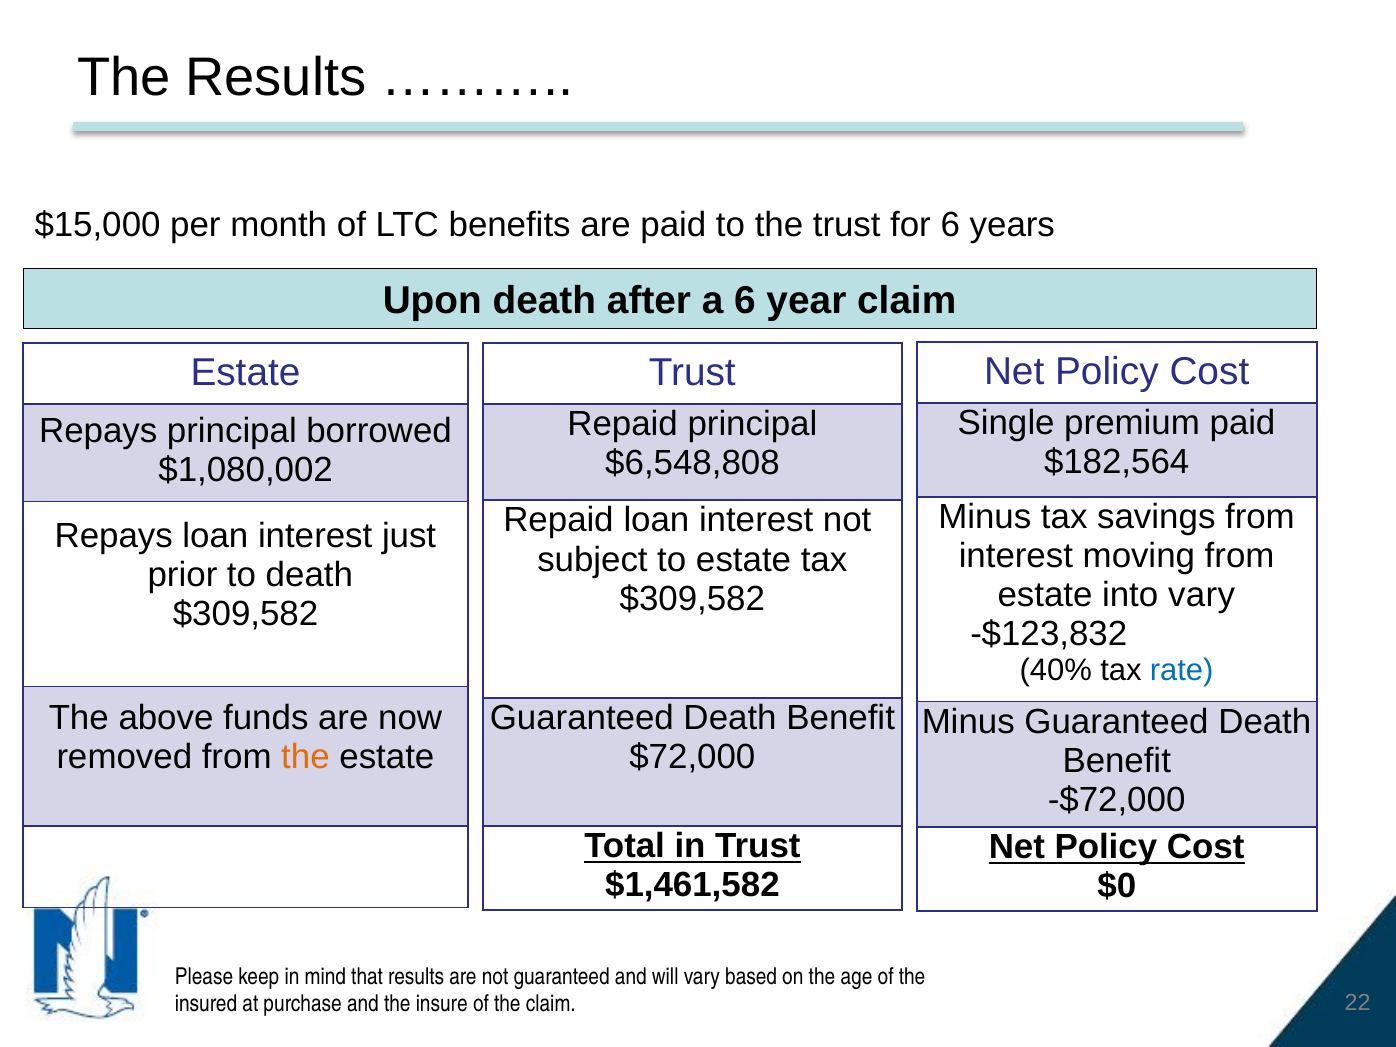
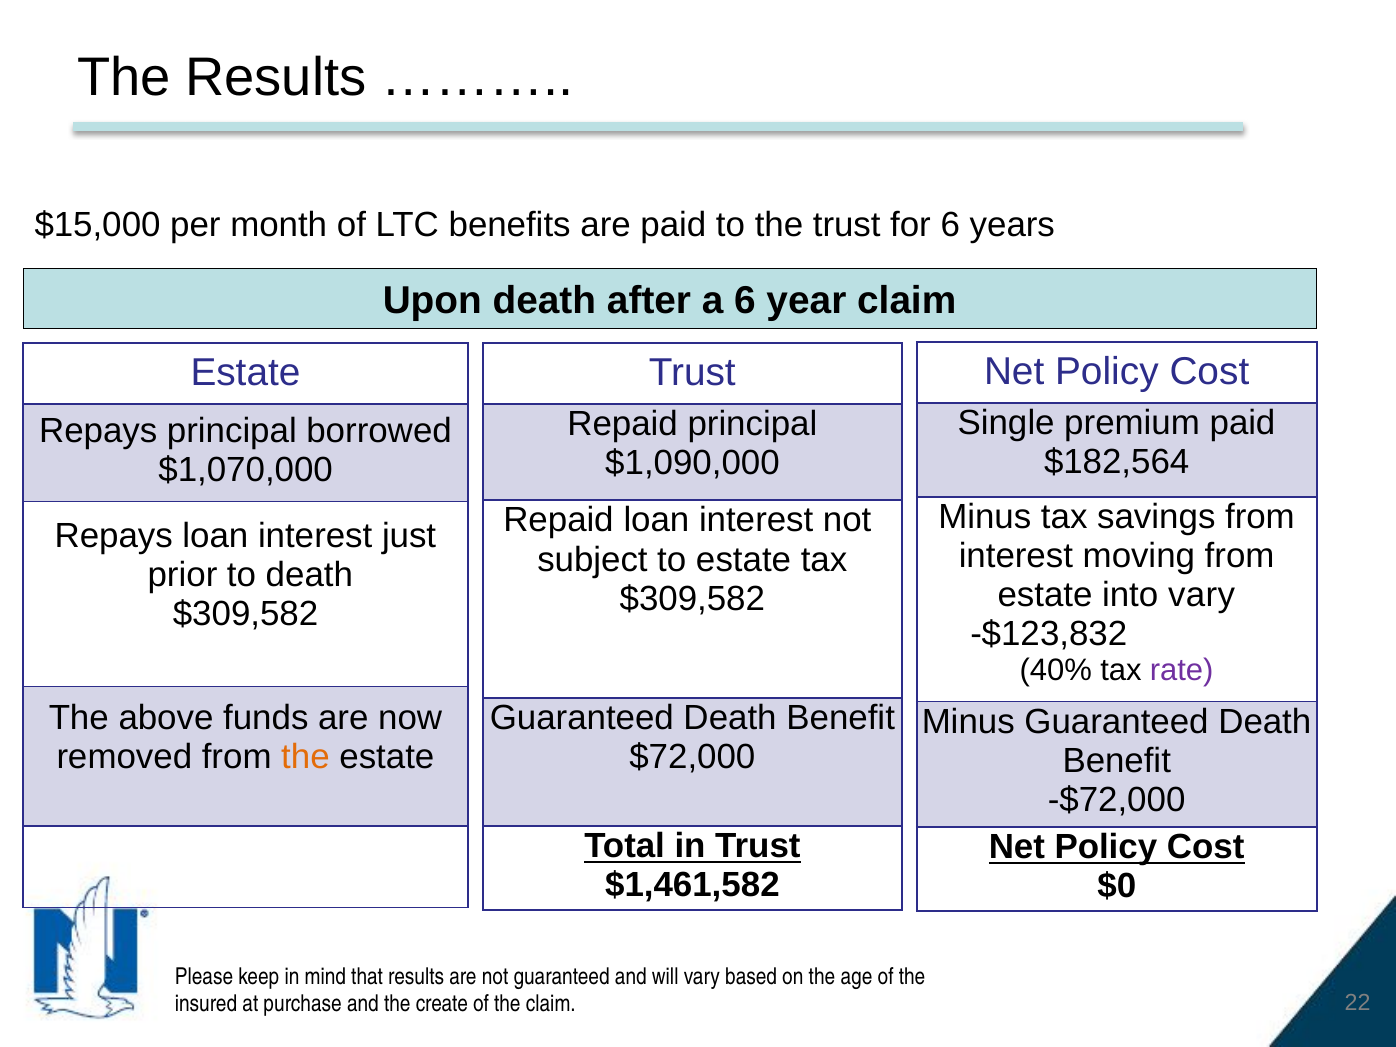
$6,548,808: $6,548,808 -> $1,090,000 (692, 463)
$1,080,002: $1,080,002 -> $1,070,000 (246, 470)
rate colour: blue -> purple (1182, 671)
insure: insure -> create (442, 1004)
